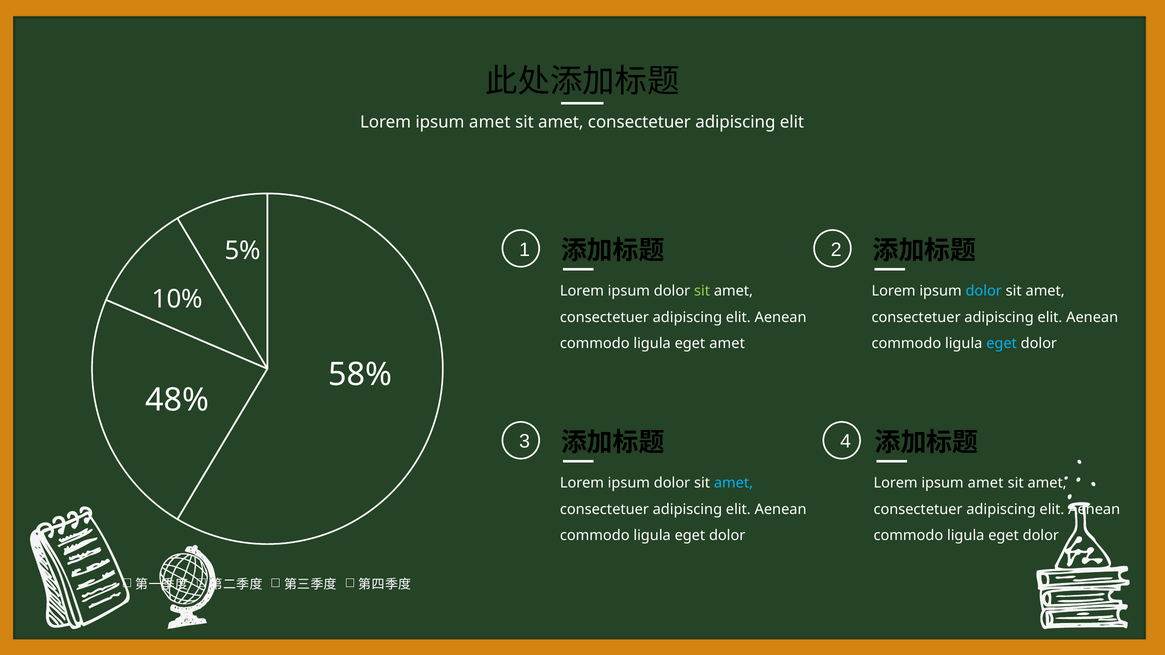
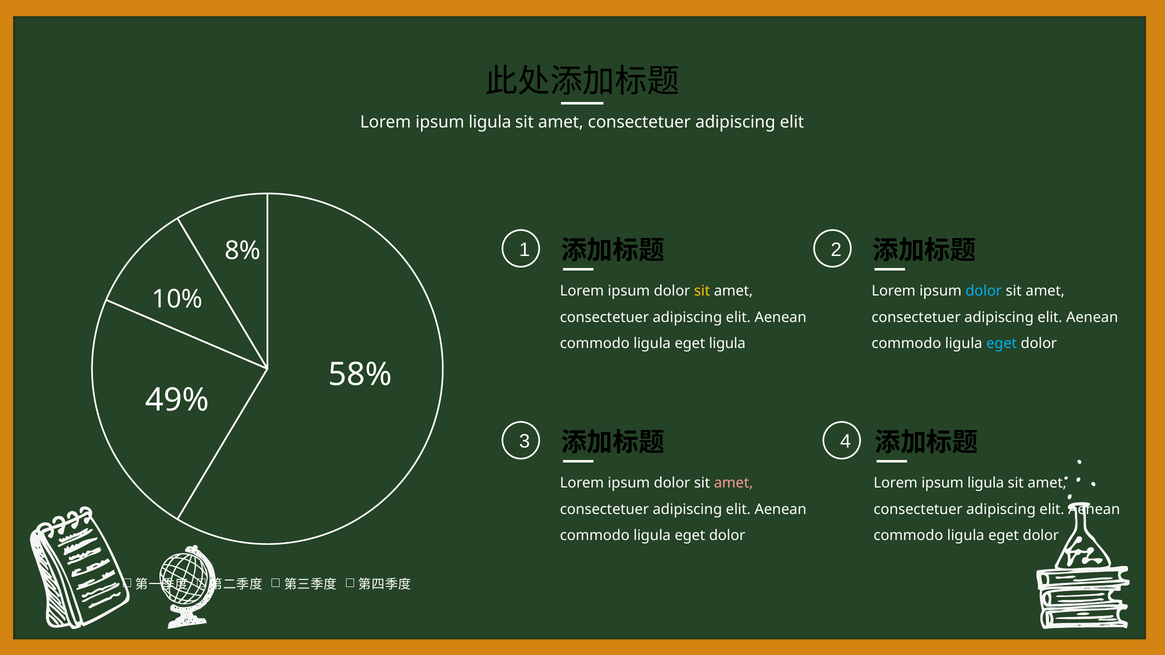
amet: amet -> ligula (490, 122)
5%: 5% -> 8% (243, 251)
sit colour: light green -> yellow (702, 291)
eget amet: amet -> ligula (727, 344)
48%: 48% -> 49% (177, 400)
amet colour: light blue -> pink (733, 483)
amet: amet -> ligula (986, 483)
